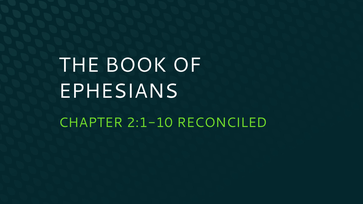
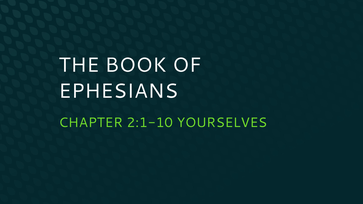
RECONCILED: RECONCILED -> YOURSELVES (222, 123)
